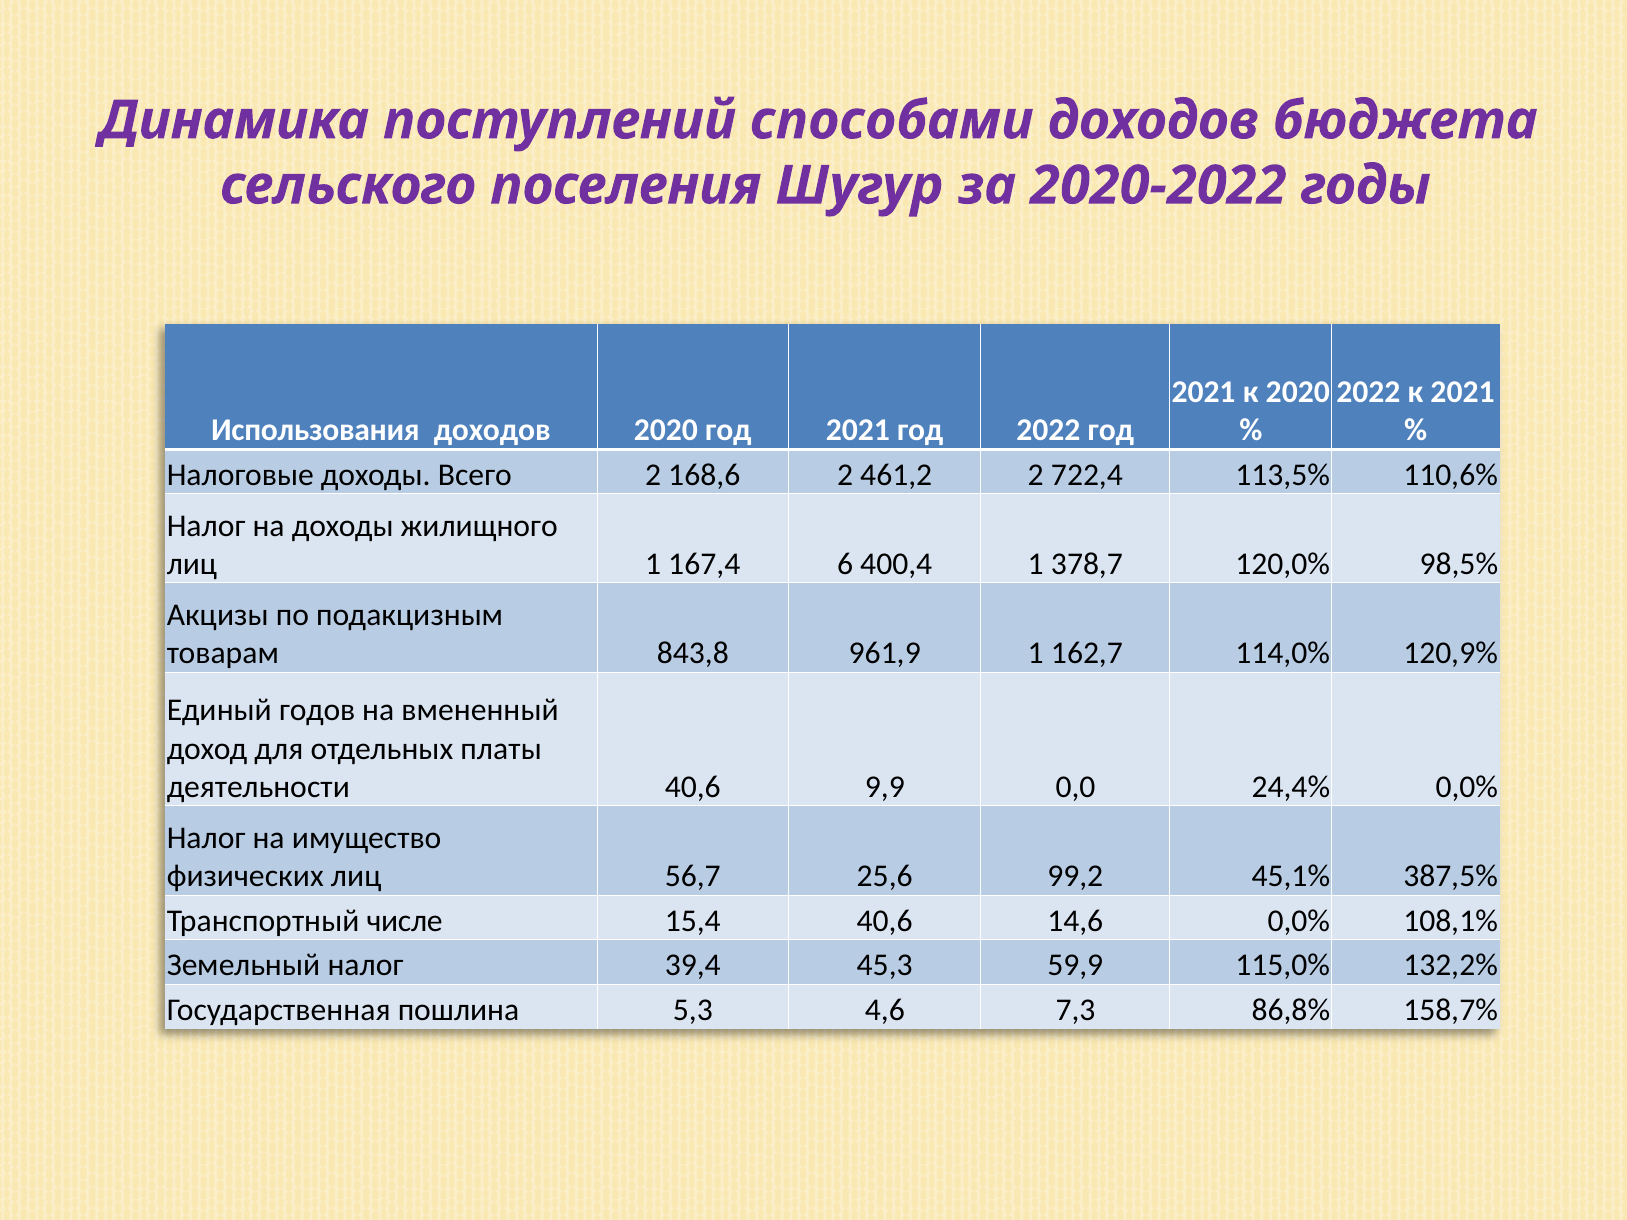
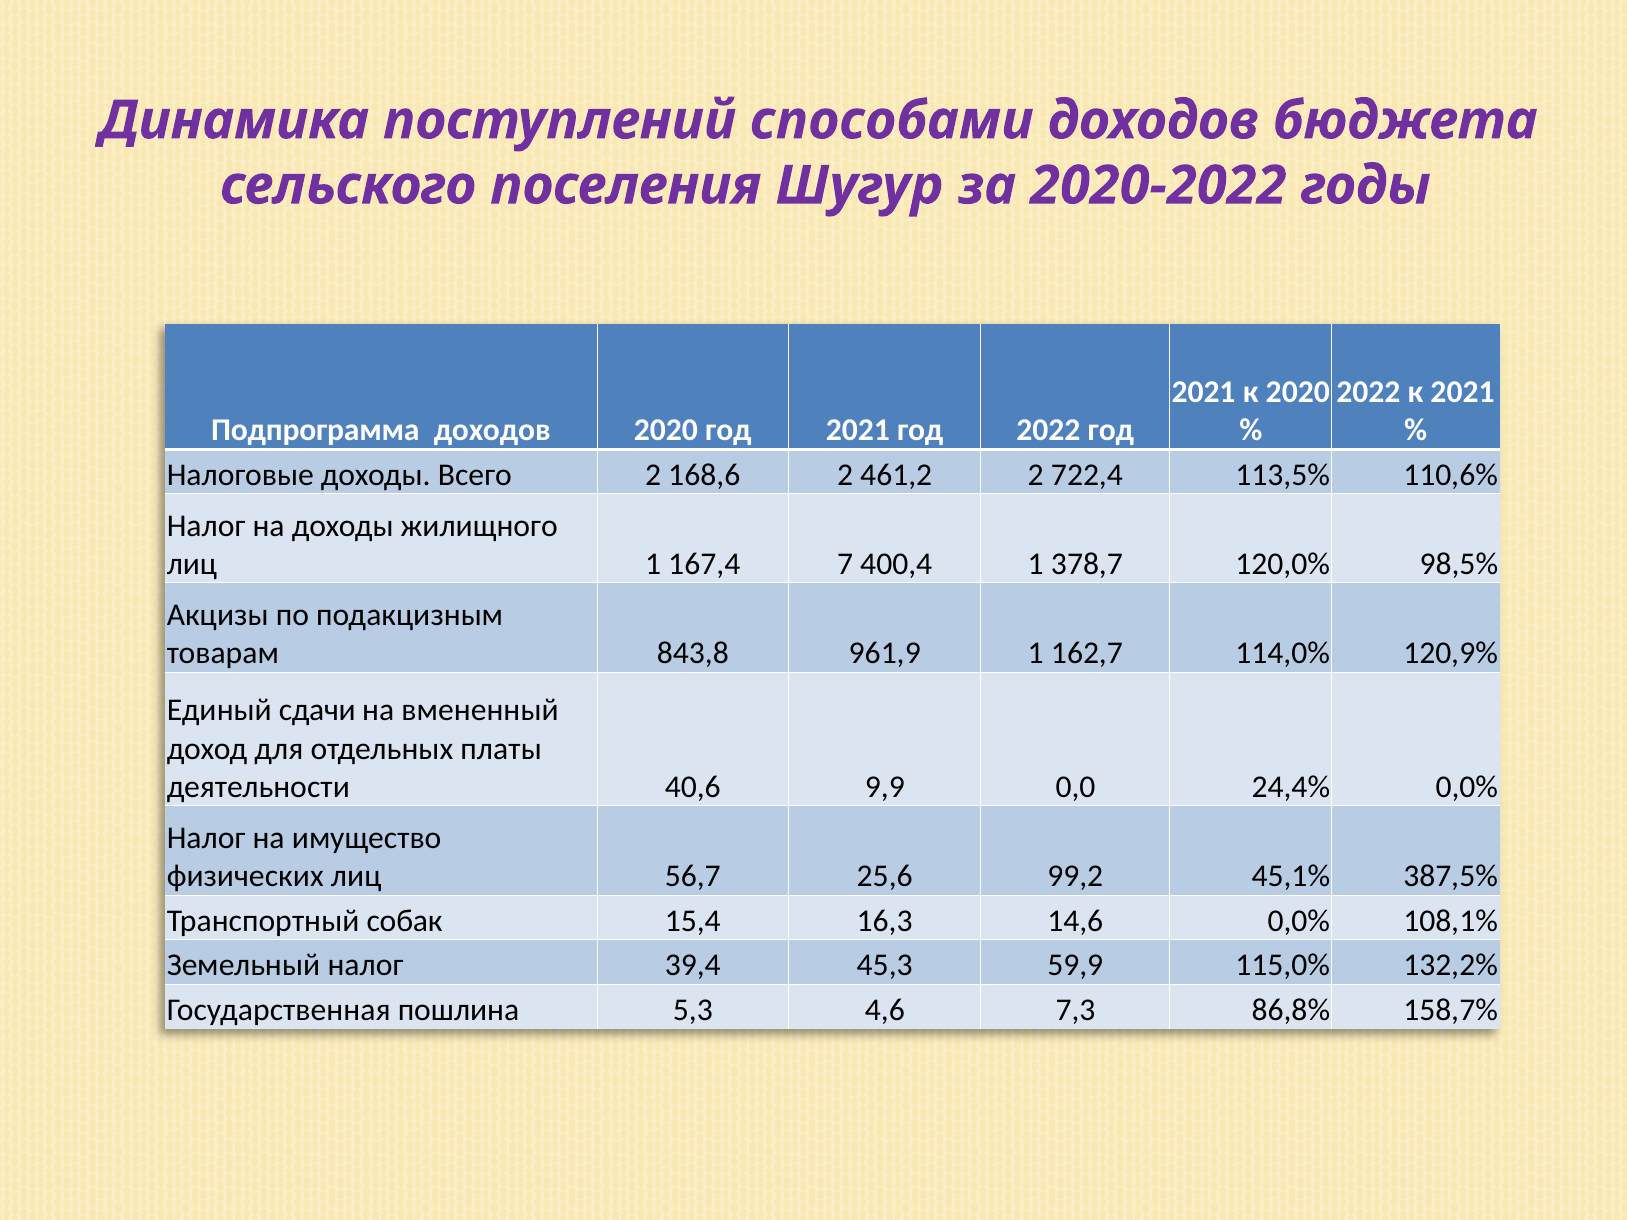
Использования: Использования -> Подпрограмма (315, 430)
6: 6 -> 7 (845, 564)
годов: годов -> сдачи (317, 710)
числе: числе -> собак (405, 921)
15,4 40,6: 40,6 -> 16,3 (885, 921)
